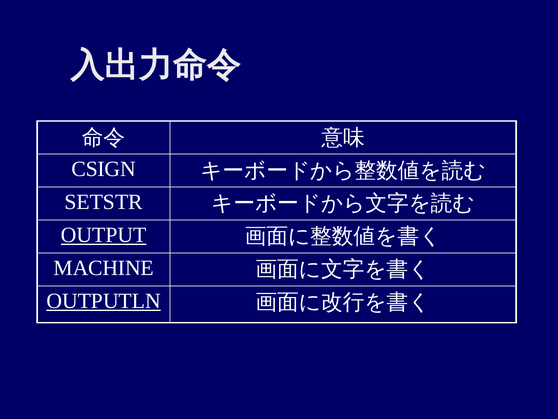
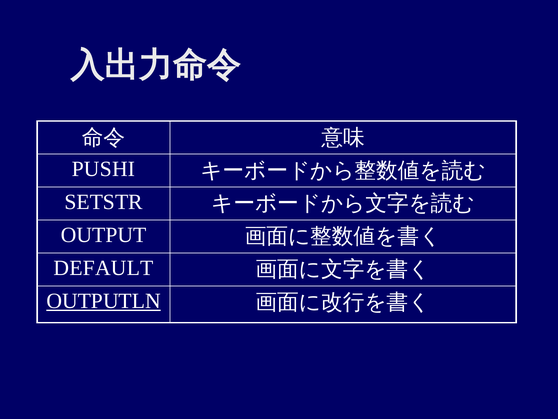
CSIGN: CSIGN -> PUSHI (103, 169)
OUTPUT underline: present -> none (104, 235)
MACHINE: MACHINE -> DEFAULT (104, 268)
